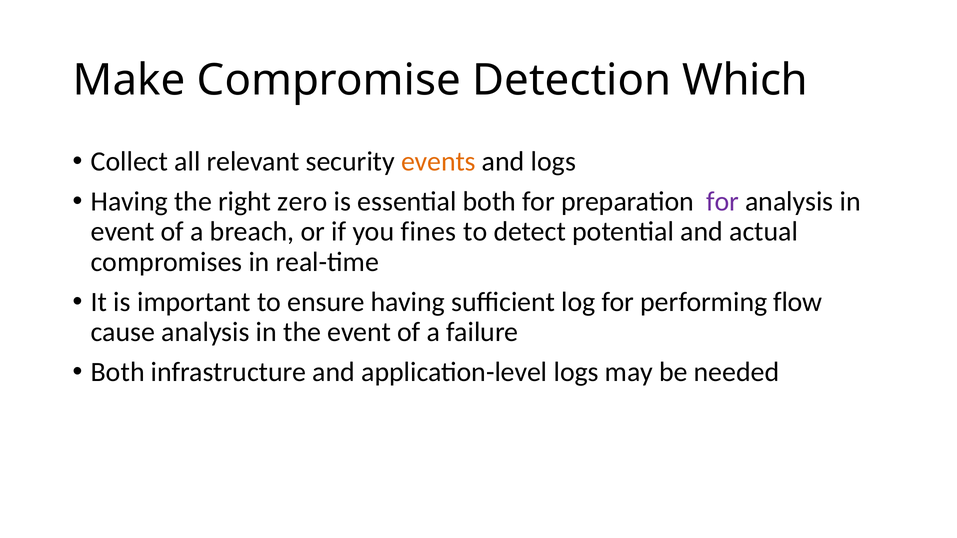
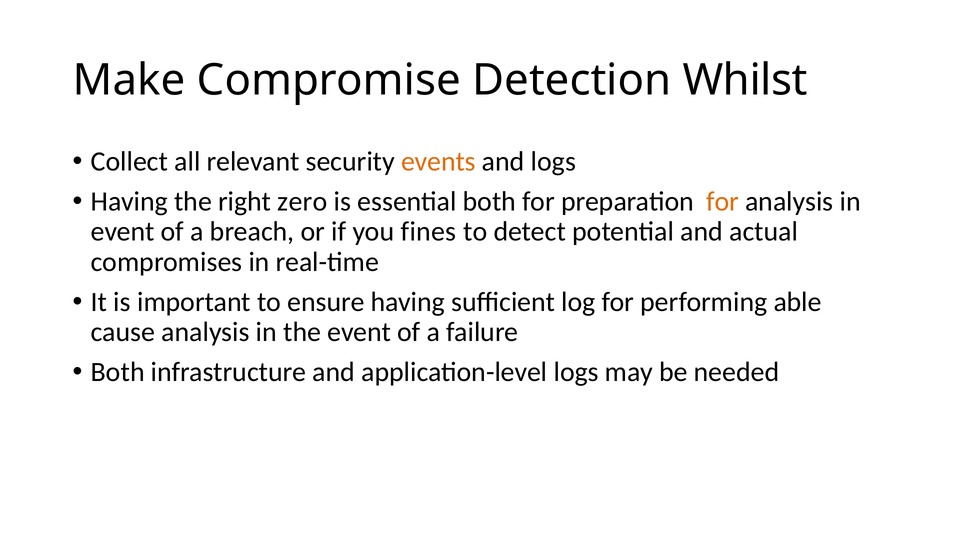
Which: Which -> Whilst (745, 80)
for colour: purple -> orange (723, 202)
flow: flow -> able (798, 302)
